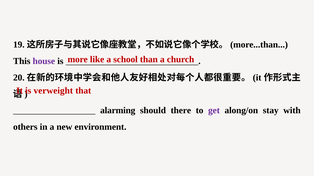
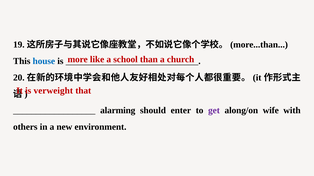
house colour: purple -> blue (44, 61)
there: there -> enter (181, 111)
stay: stay -> wife (271, 111)
